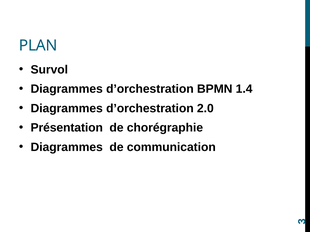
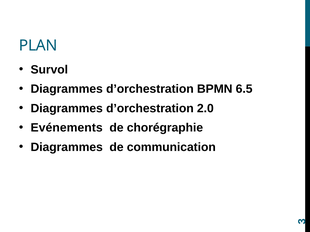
1.4: 1.4 -> 6.5 (244, 89)
Présentation: Présentation -> Evénements (67, 128)
